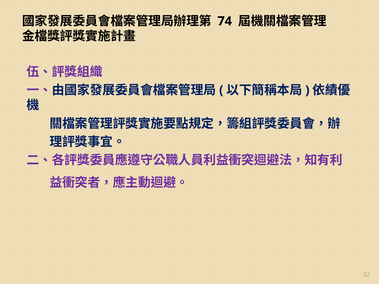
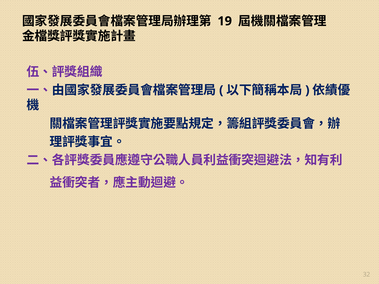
74: 74 -> 19 (225, 21)
